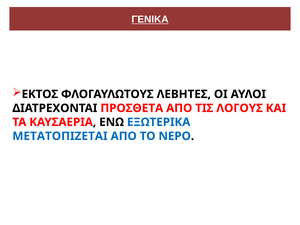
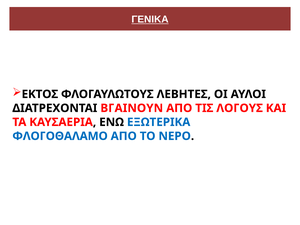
ΠΡΟΣΘΕΤΑ: ΠΡΟΣΘΕΤΑ -> ΒΓΑΙΝΟΥΝ (132, 108)
ΜΕΤΑΤΟΠΙΖΕΤΑΙ: ΜΕΤΑΤΟΠΙΖΕΤΑΙ -> ΦΛΟΓΟΘΑΛΑΜΟ (60, 136)
